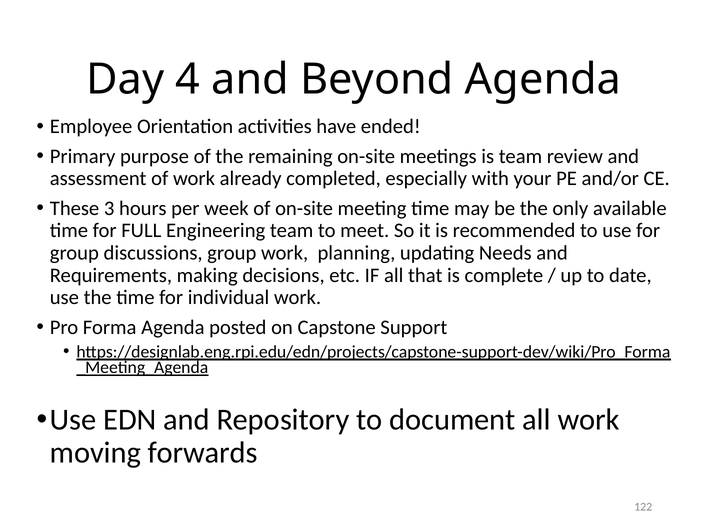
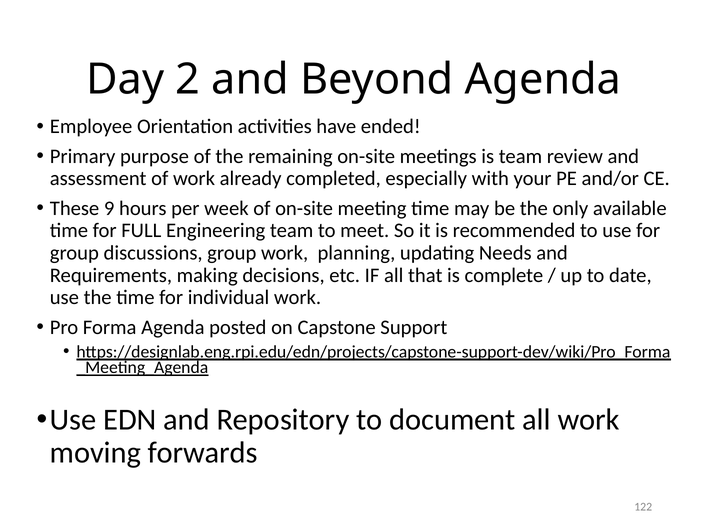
4: 4 -> 2 (188, 79)
3: 3 -> 9 (109, 208)
